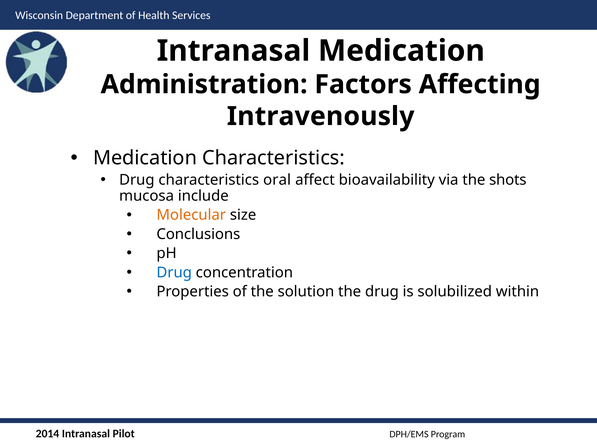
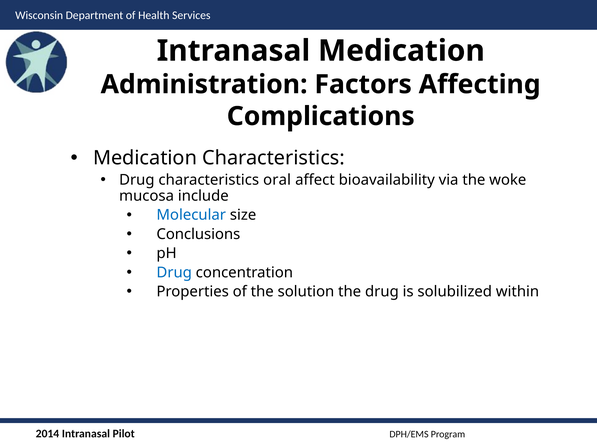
Intravenously: Intravenously -> Complications (321, 116)
shots: shots -> woke (508, 180)
Molecular colour: orange -> blue (191, 215)
